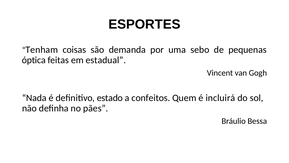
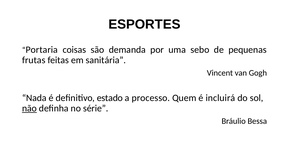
Tenham: Tenham -> Portaria (42, 50)
óptica: óptica -> frutas (34, 60)
estadual: estadual -> sanitária (106, 60)
confeitos: confeitos -> processo (151, 98)
não underline: none -> present (29, 108)
pães: pães -> série (96, 108)
